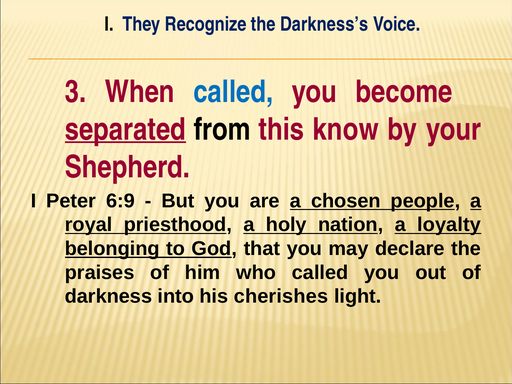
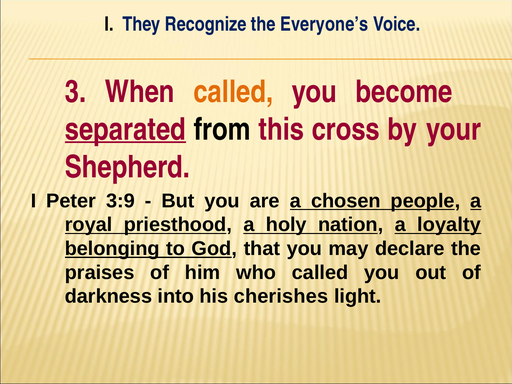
Darkness’s: Darkness’s -> Everyone’s (324, 24)
called colour: blue -> orange (233, 92)
know: know -> cross (346, 129)
6:9: 6:9 -> 3:9 (120, 201)
